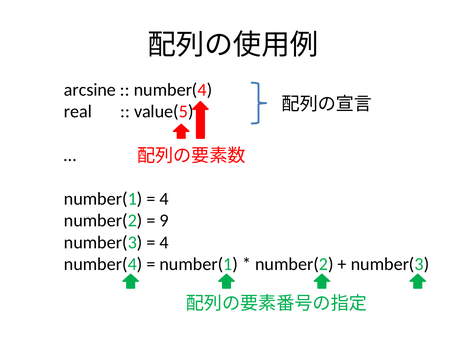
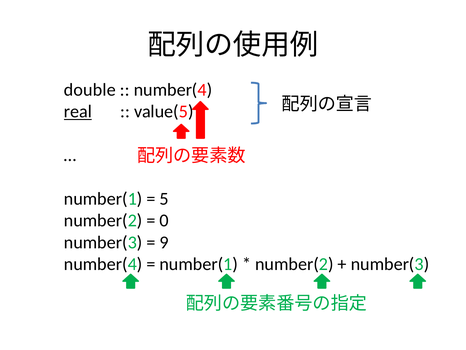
arcsine: arcsine -> double (90, 90)
real underline: none -> present (78, 111)
4: 4 -> 5 (164, 198)
9: 9 -> 0 (164, 220)
4: 4 -> 9 (164, 242)
